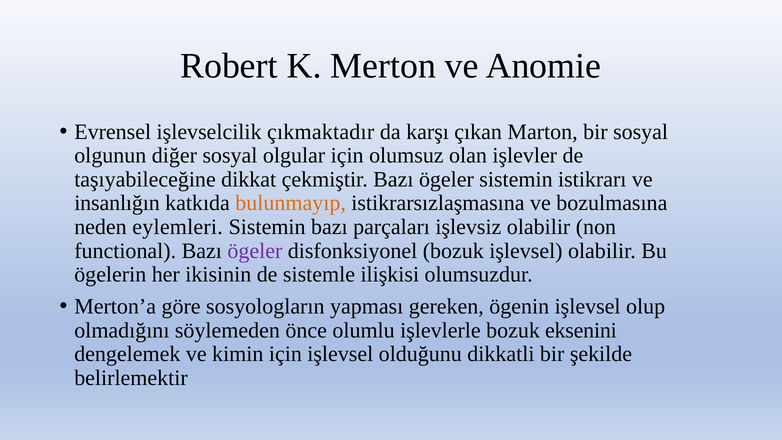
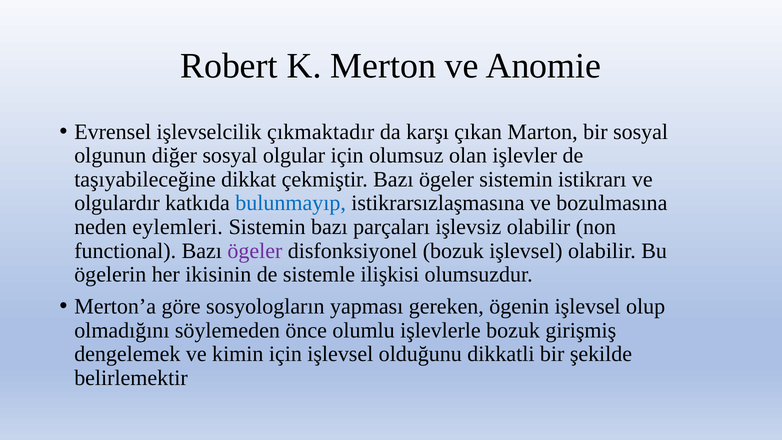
insanlığın: insanlığın -> olgulardır (117, 203)
bulunmayıp colour: orange -> blue (291, 203)
eksenini: eksenini -> girişmiş (581, 330)
